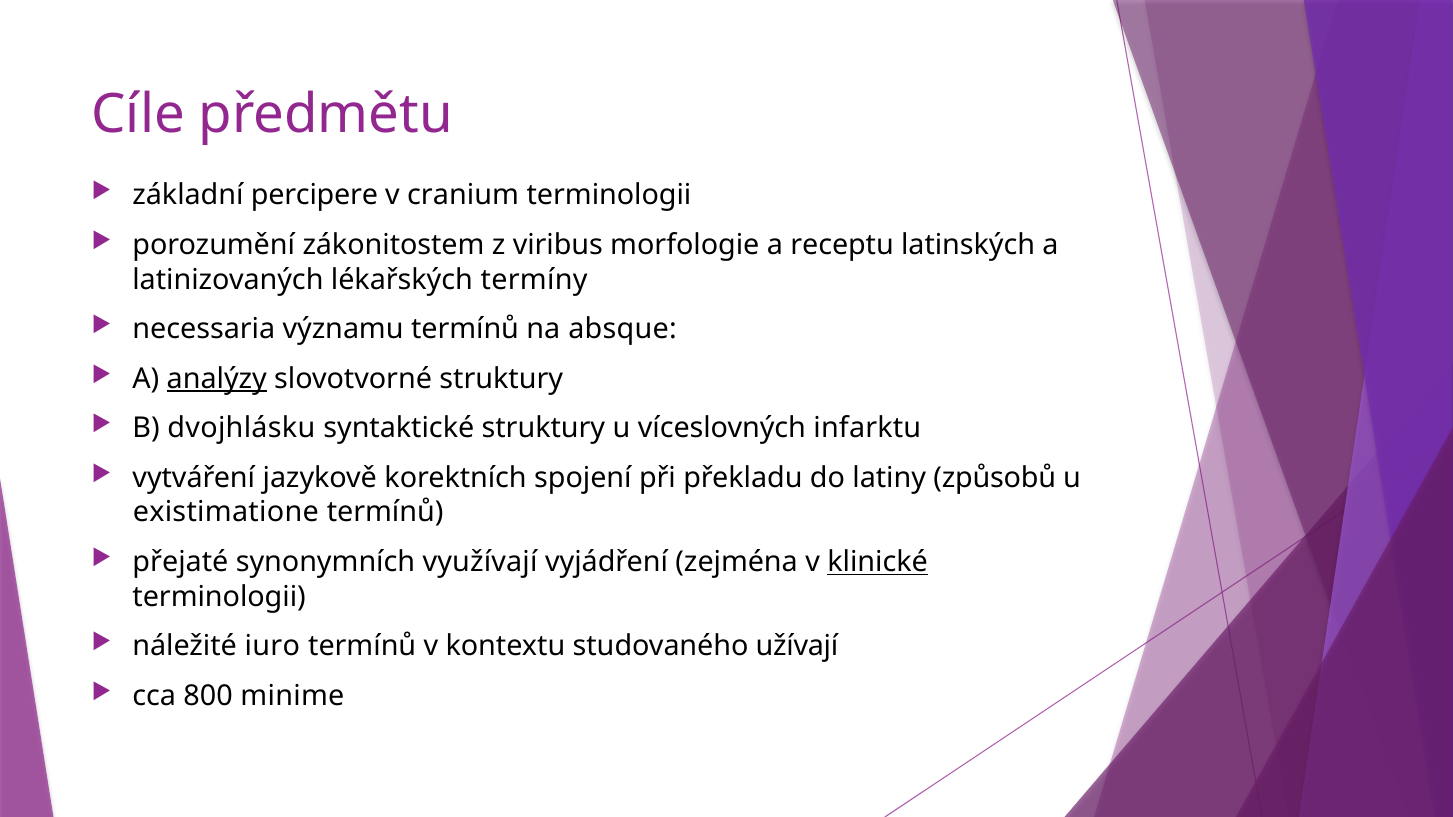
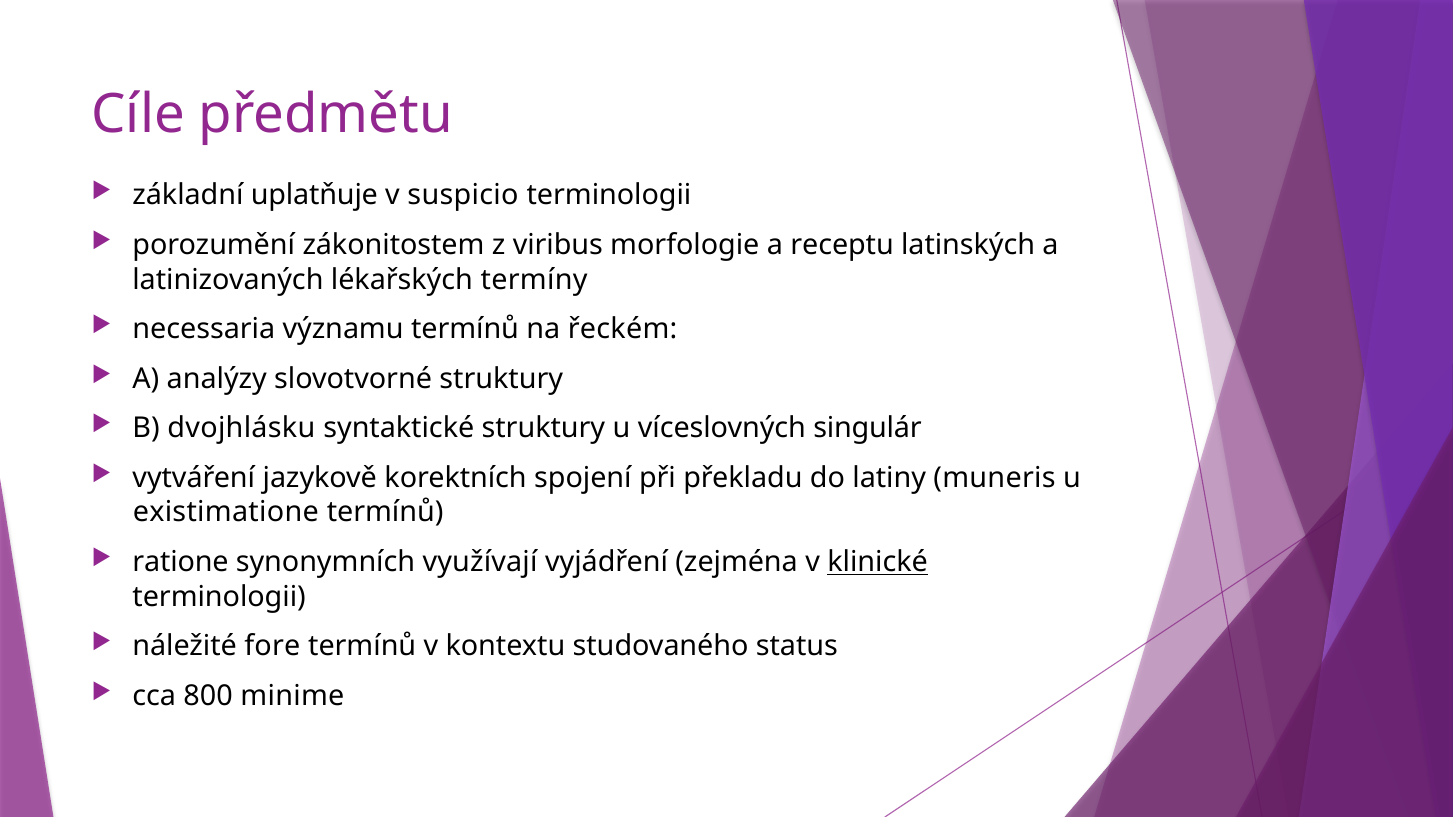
percipere: percipere -> uplatňuje (314, 196)
cranium: cranium -> suspicio (463, 196)
absque: absque -> řeckém (623, 329)
analýzy underline: present -> none (217, 379)
infarktu: infarktu -> singulár (868, 429)
způsobů: způsobů -> muneris (995, 478)
přejaté: přejaté -> ratione (181, 562)
iuro: iuro -> fore (272, 646)
užívají: užívají -> status (797, 646)
